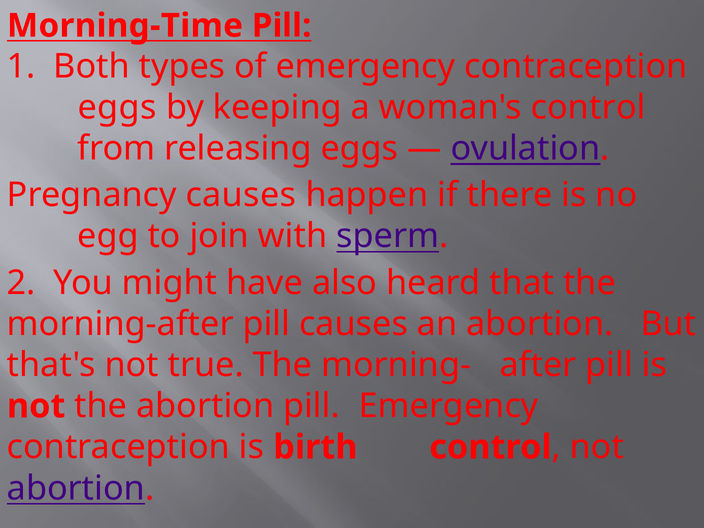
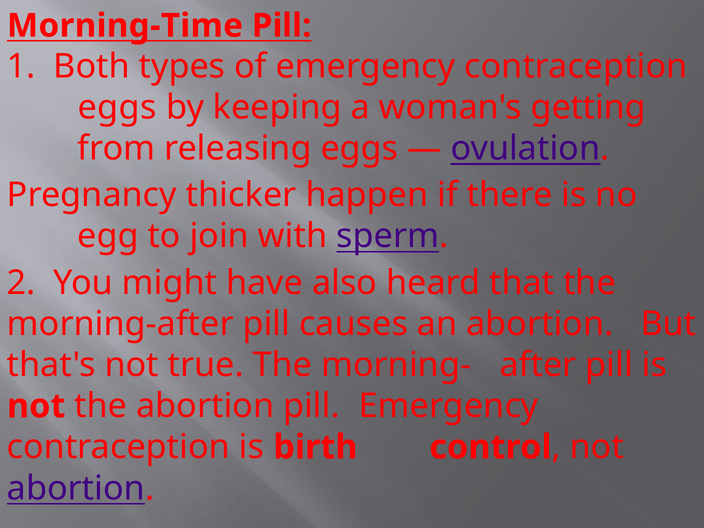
woman's control: control -> getting (588, 107)
Pregnancy causes: causes -> thicker (241, 195)
